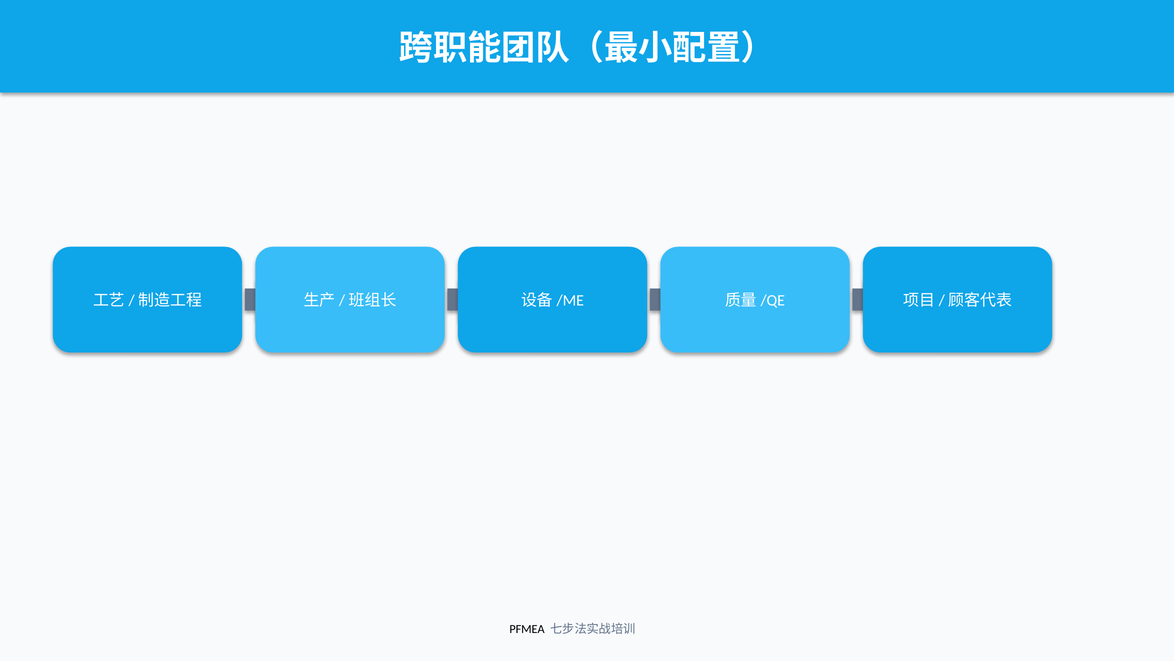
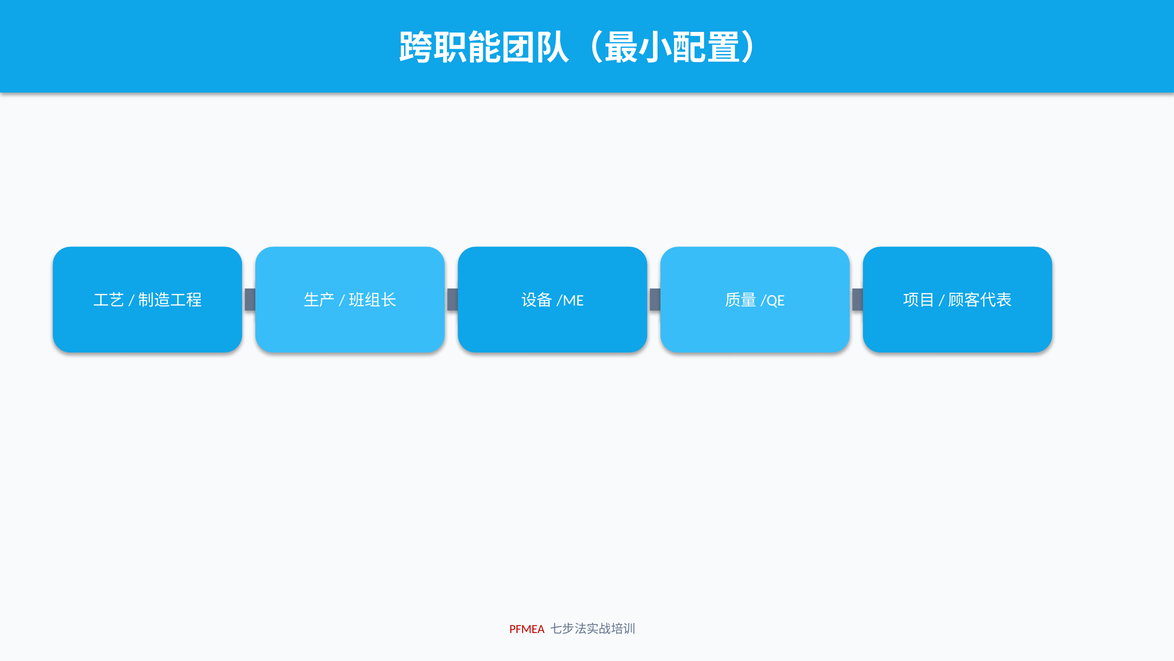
PFMEA colour: black -> red (527, 629)
